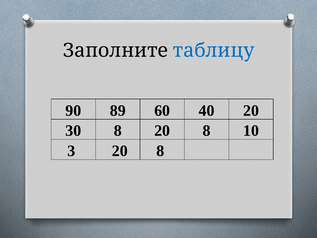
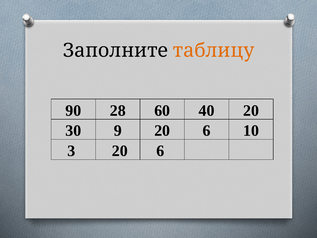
таблицу colour: blue -> orange (214, 51)
89: 89 -> 28 (118, 110)
30 8: 8 -> 9 (118, 131)
8: 8 -> 6 (207, 131)
3 20 8: 8 -> 6 (160, 151)
